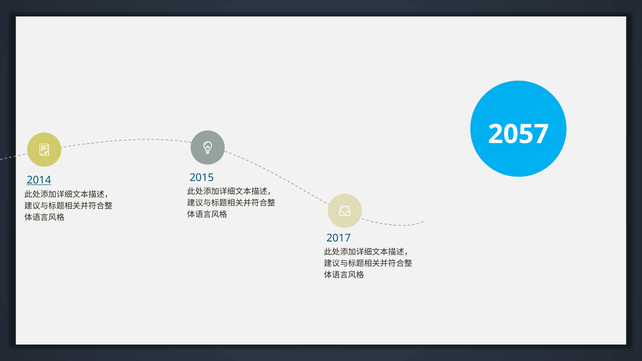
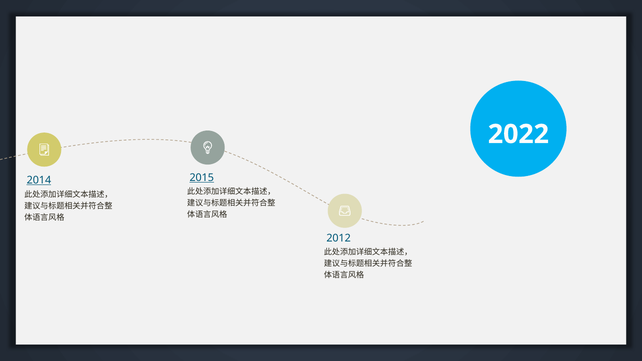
2057: 2057 -> 2022 (518, 134)
2015 underline: none -> present (202, 178)
2017: 2017 -> 2012 (339, 238)
